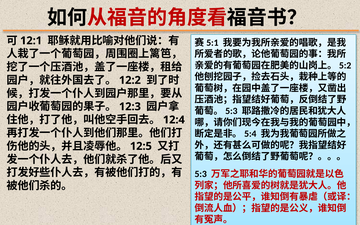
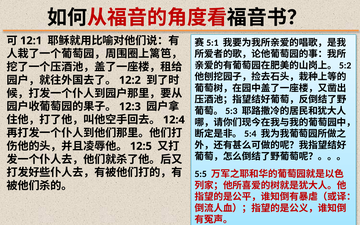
5:3: 5:3 -> 5:5 (201, 174)
